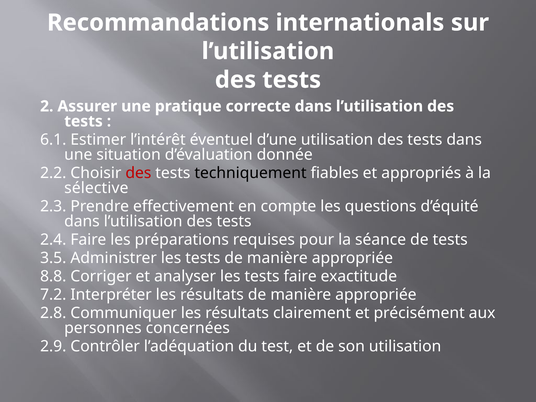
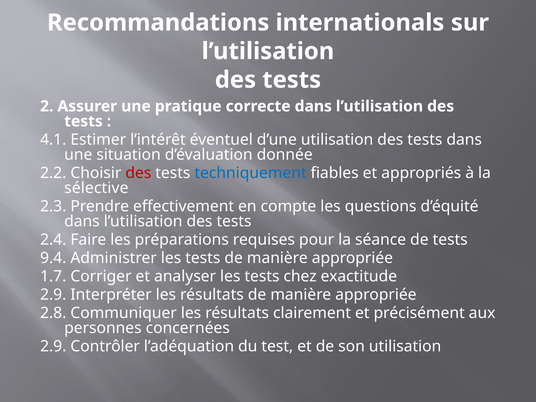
6.1: 6.1 -> 4.1 (53, 140)
techniquement colour: black -> blue (251, 173)
3.5: 3.5 -> 9.4 (53, 258)
8.8: 8.8 -> 1.7 (53, 276)
tests faire: faire -> chez (300, 276)
7.2: 7.2 -> 2.9 (53, 295)
